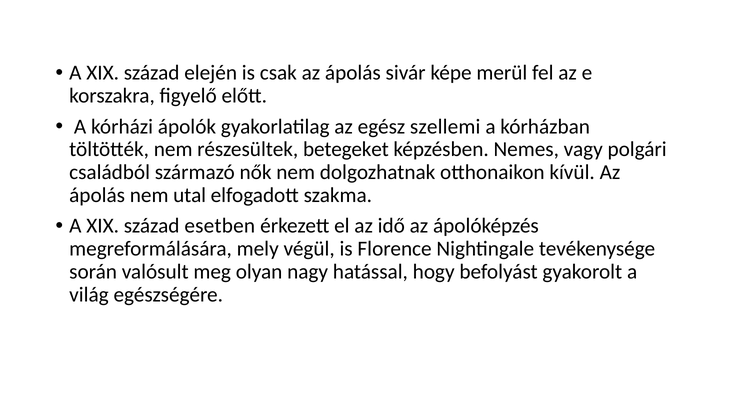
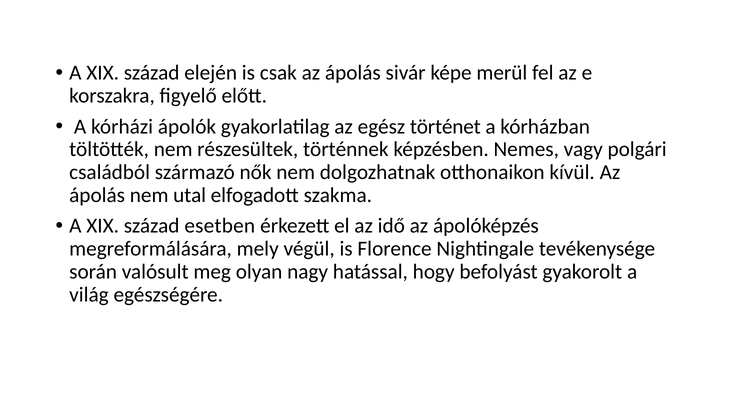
szellemi: szellemi -> történet (445, 127)
betegeket: betegeket -> történnek (346, 149)
